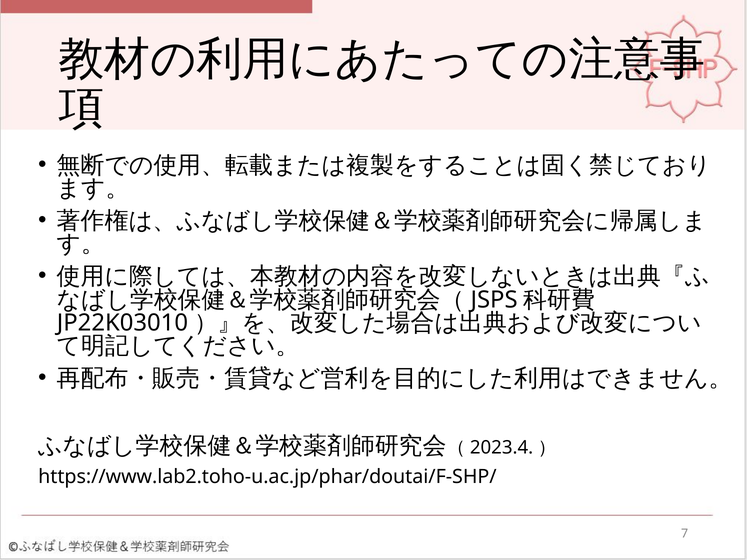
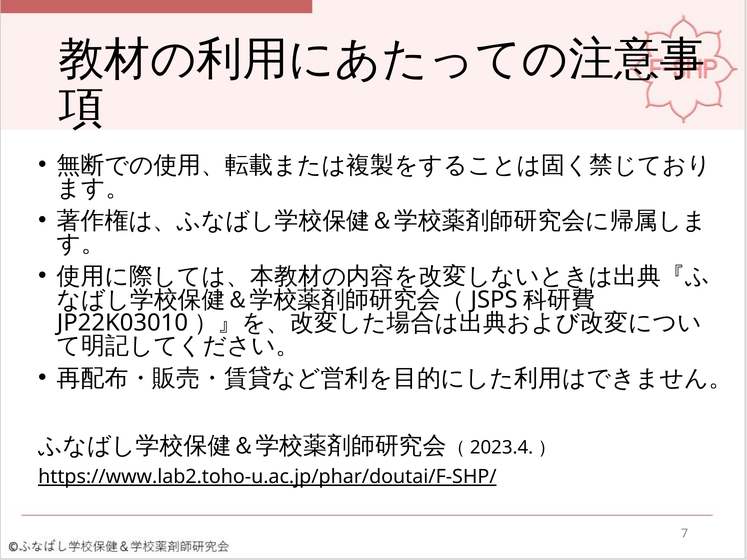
https://www.lab2.toho-u.ac.jp/phar/doutai/F-SHP/ underline: none -> present (267, 477)
